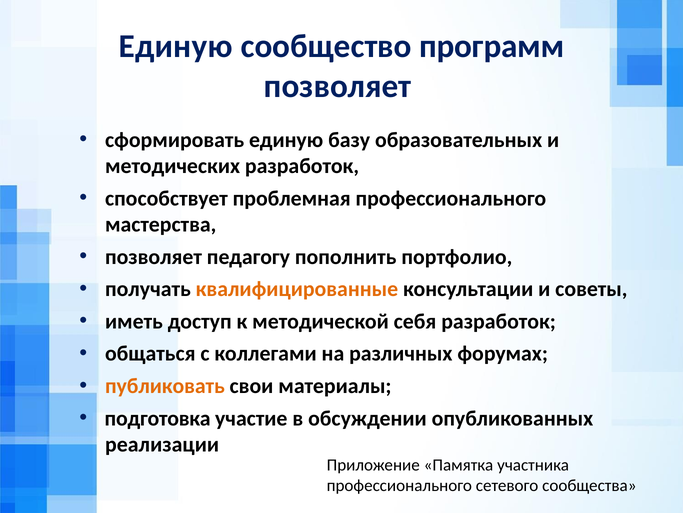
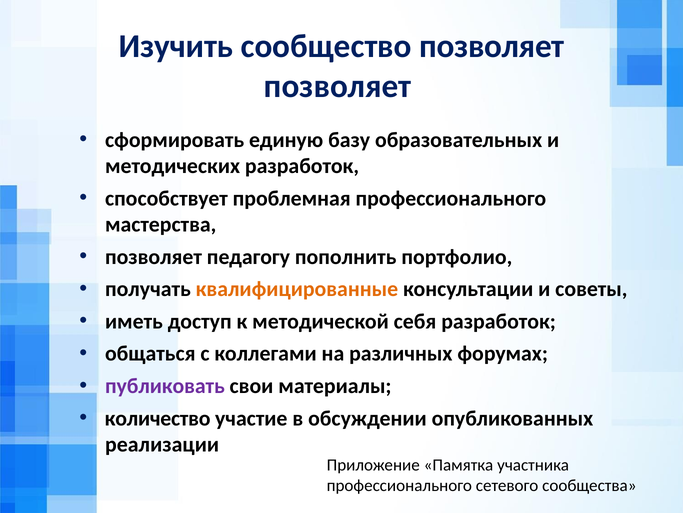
Единую: Единую -> Изучить (176, 46)
сообщество программ: программ -> позволяет (492, 46)
публиковать colour: orange -> purple (165, 385)
подготовка: подготовка -> количество (158, 418)
